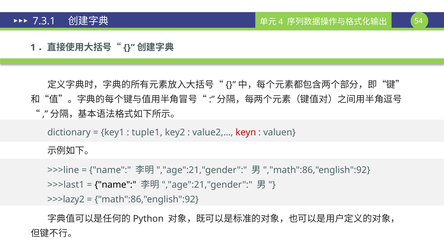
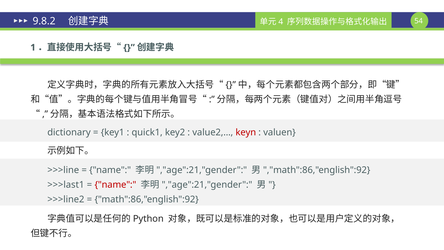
7.3.1: 7.3.1 -> 9.8.2 (44, 21)
tuple1: tuple1 -> quick1 (147, 132)
name colour: black -> red (115, 185)
>>>lazy2: >>>lazy2 -> >>>line2 (66, 199)
